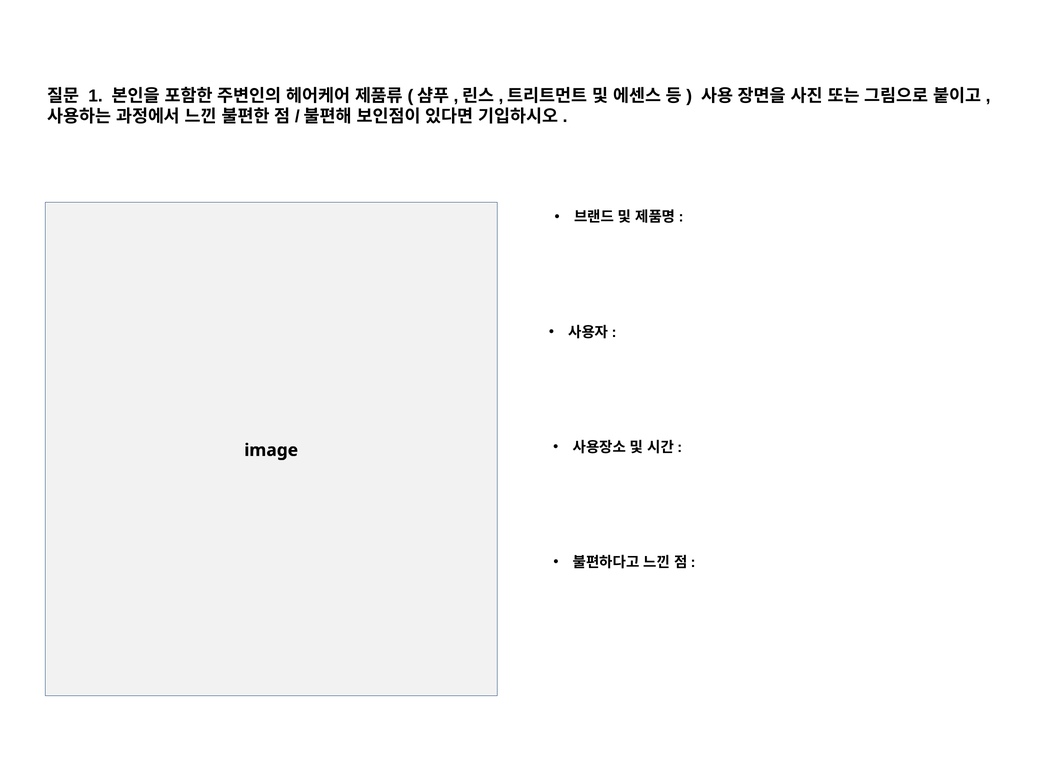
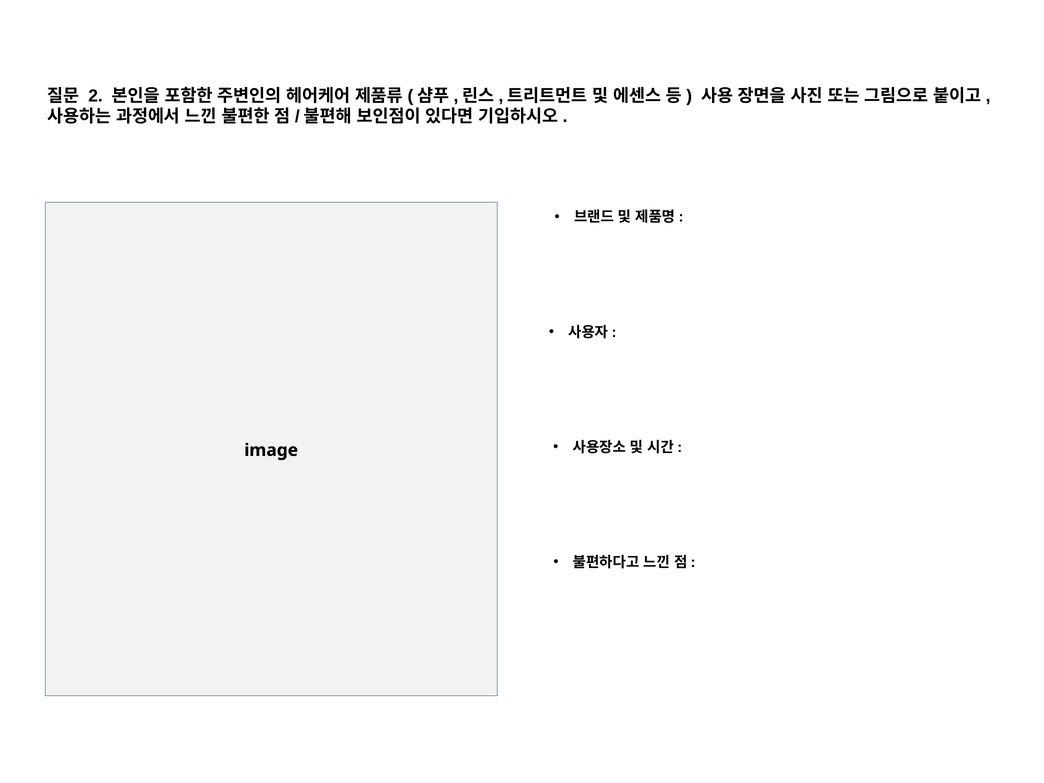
1: 1 -> 2 (96, 96)
